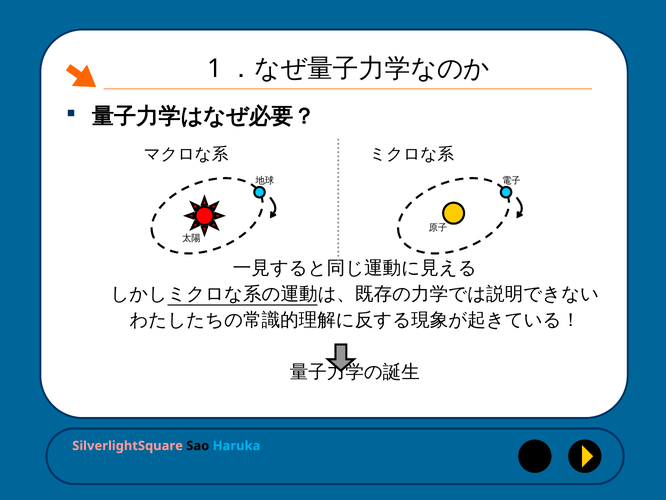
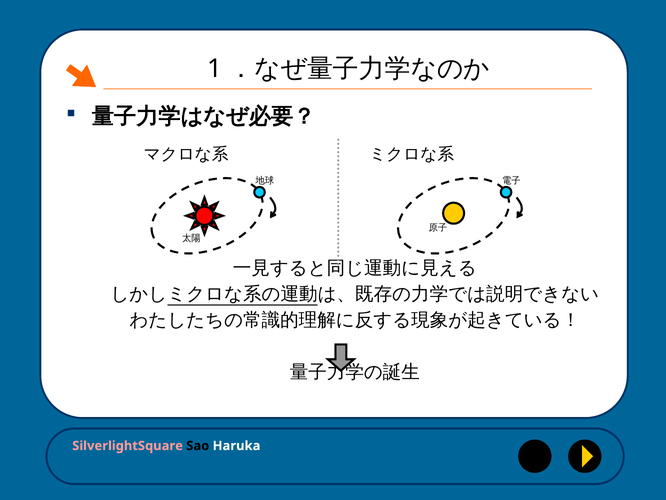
Haruka colour: light blue -> white (236, 445)
